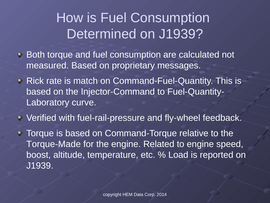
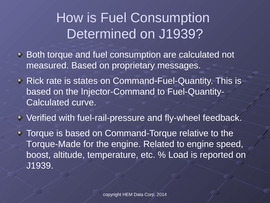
match: match -> states (85, 81)
Laboratory: Laboratory -> Calculated (48, 102)
